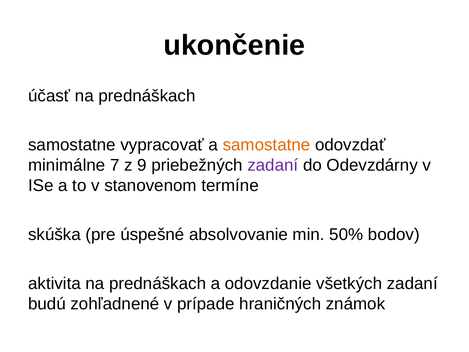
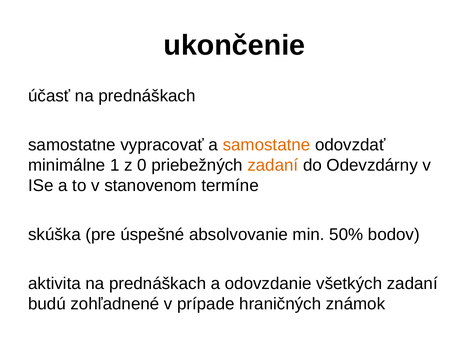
7: 7 -> 1 (115, 165)
9: 9 -> 0 (142, 165)
zadaní colour: purple -> orange (273, 165)
